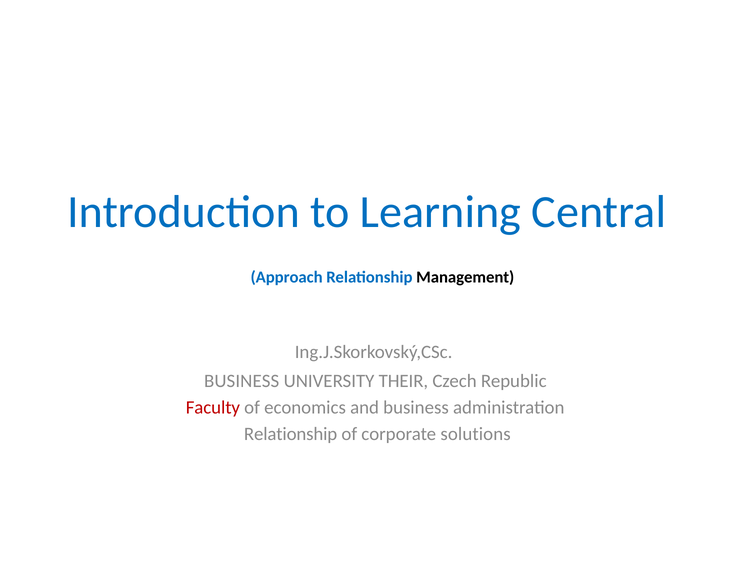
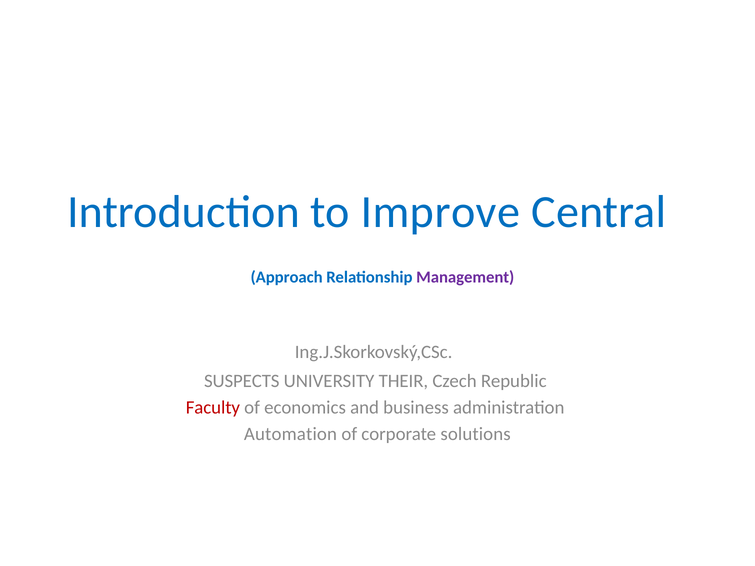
Learning: Learning -> Improve (440, 212)
Management colour: black -> purple (465, 277)
BUSINESS: BUSINESS -> SUSPECTS (242, 381)
Relationship: Relationship -> Automation (290, 434)
